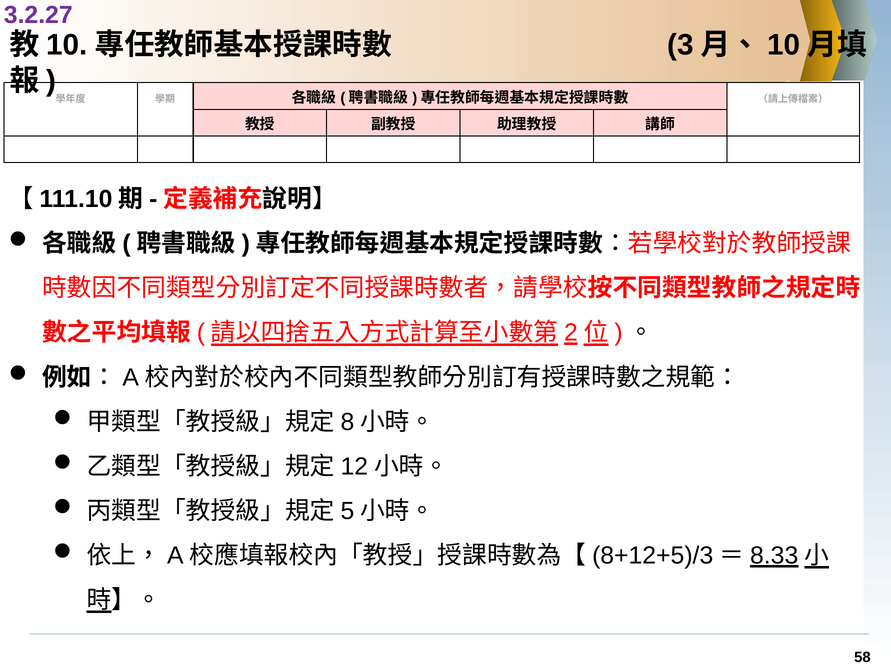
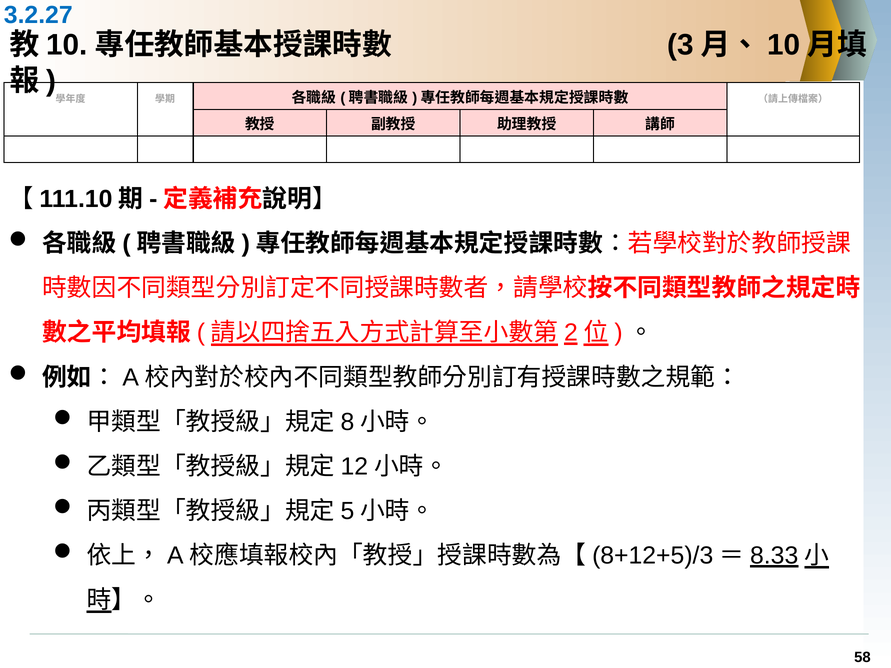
3.2.27 colour: purple -> blue (38, 15)
